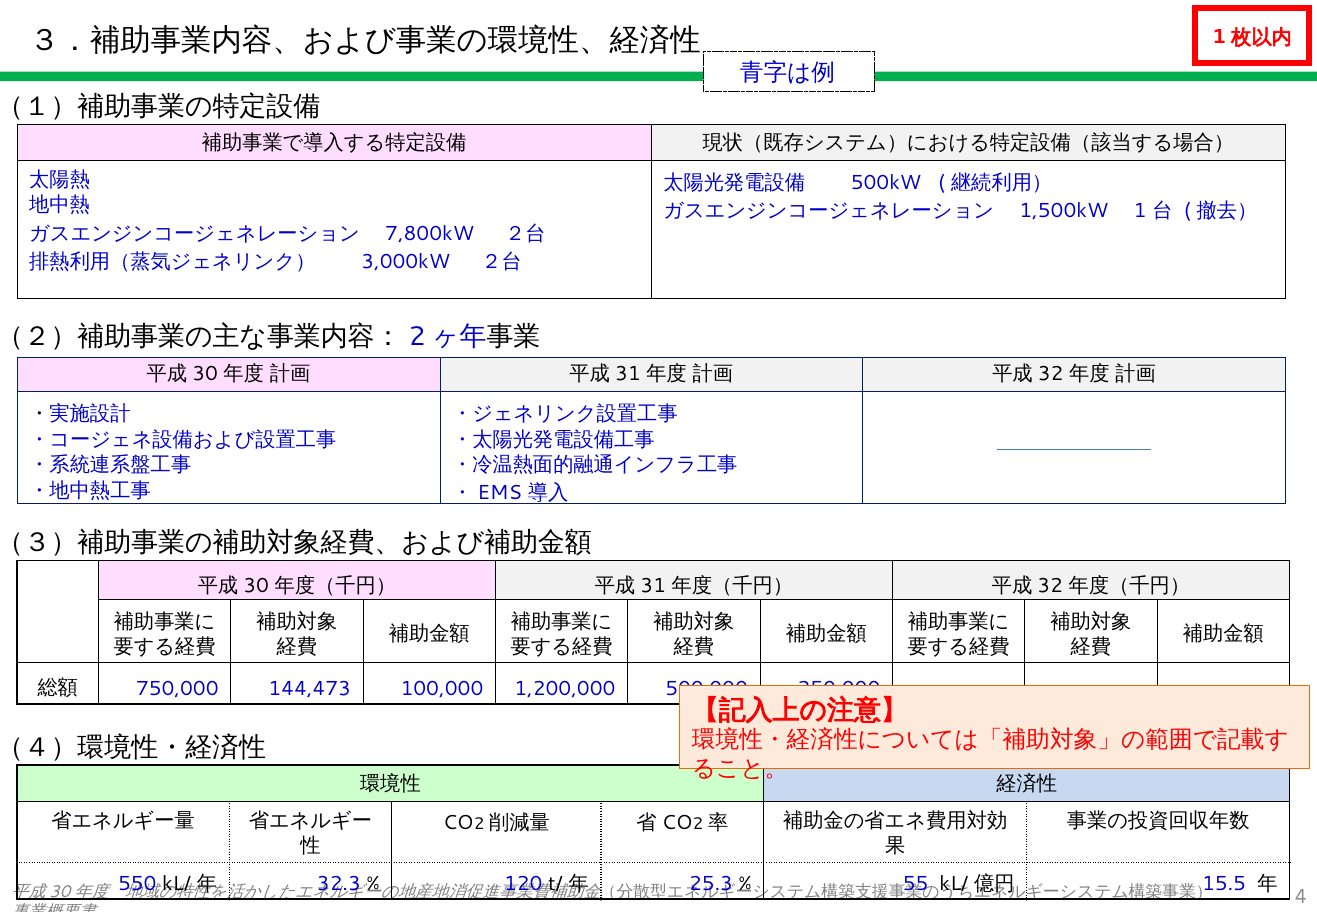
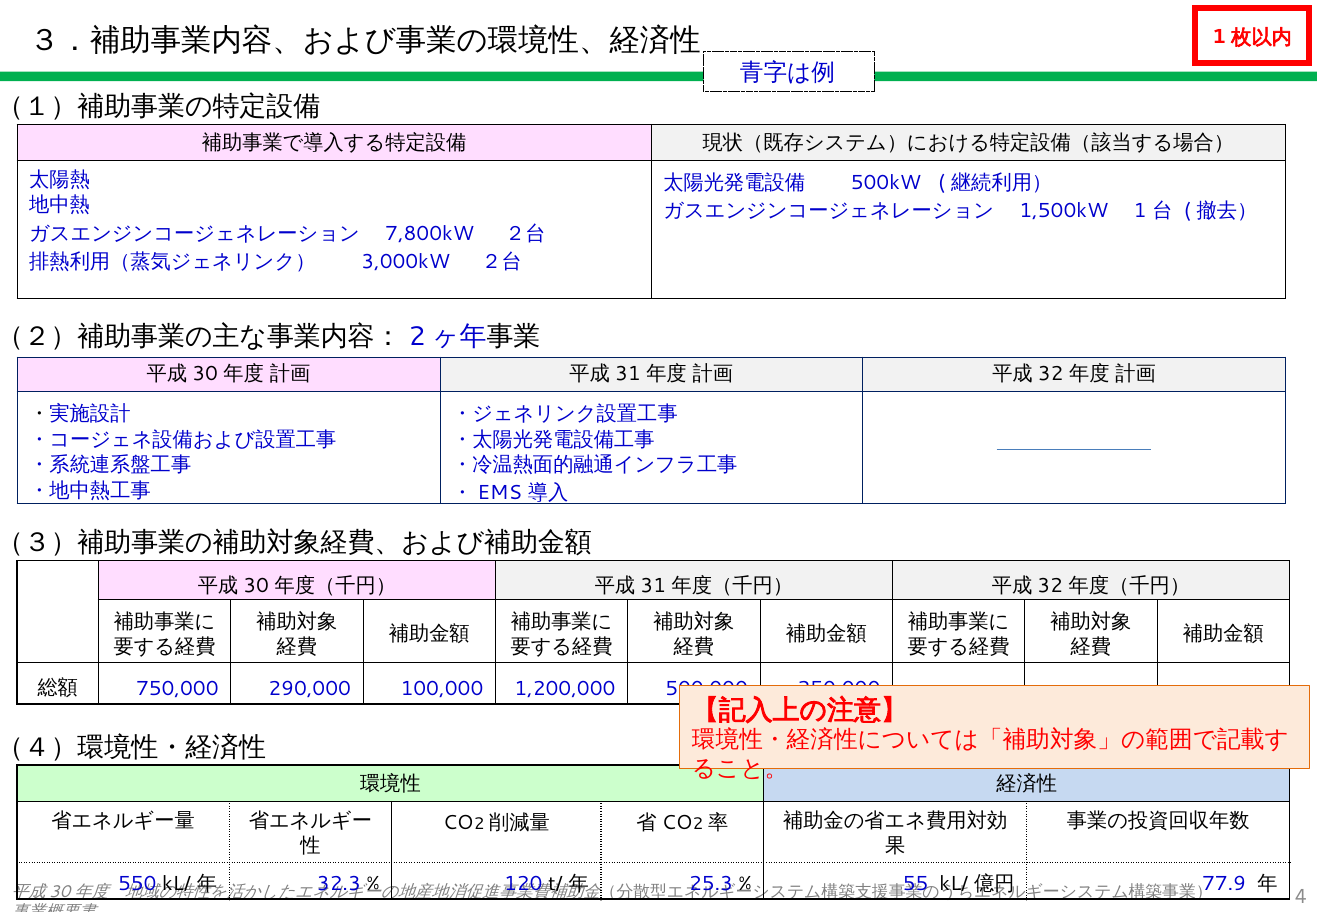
144,473: 144,473 -> 290,000 (310, 689)
15.5: 15.5 -> 77.9 (1224, 884)
